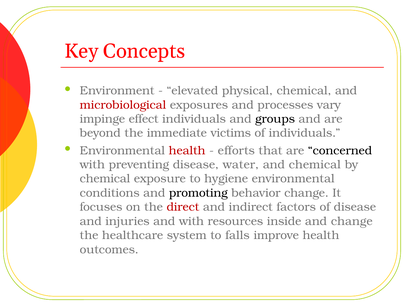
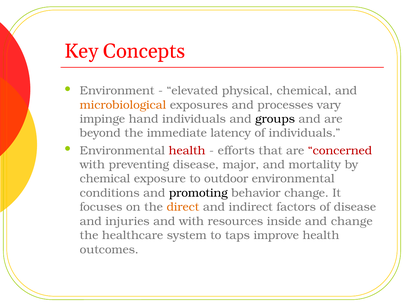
microbiological colour: red -> orange (123, 105)
effect: effect -> hand (144, 119)
victims: victims -> latency (231, 133)
concerned colour: black -> red (340, 150)
water: water -> major (241, 165)
and chemical: chemical -> mortality (315, 165)
hygiene: hygiene -> outdoor (226, 179)
direct colour: red -> orange (183, 207)
falls: falls -> taps (237, 235)
